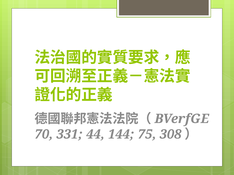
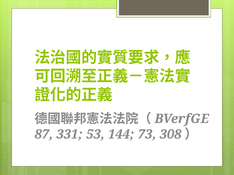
70: 70 -> 87 (44, 135)
44: 44 -> 53 (95, 135)
75: 75 -> 73 (147, 135)
